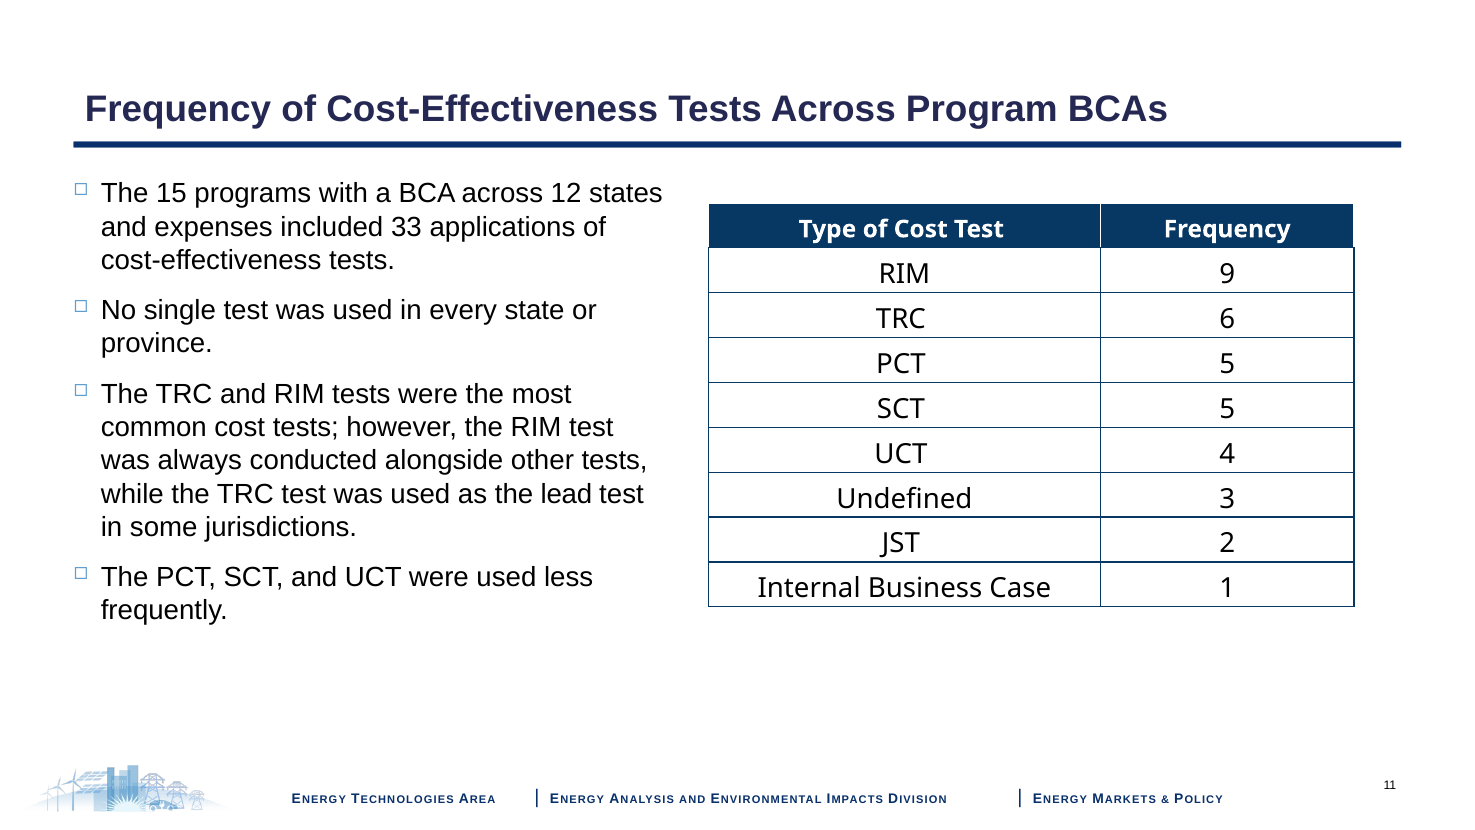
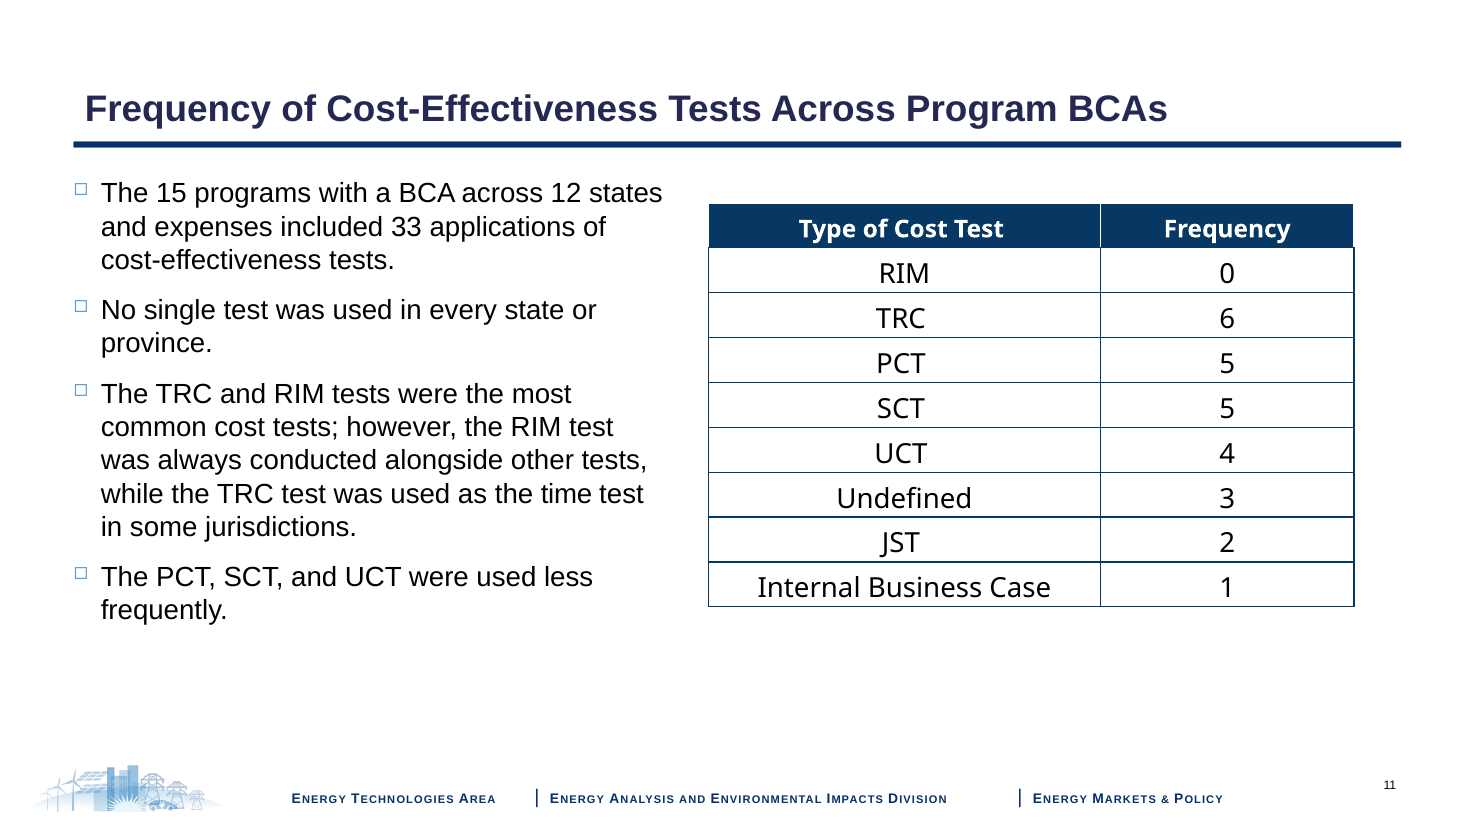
9: 9 -> 0 (1227, 274)
lead: lead -> time (566, 494)
